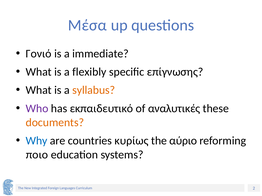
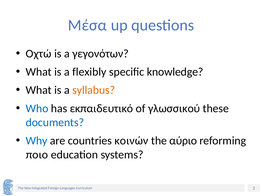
Γονιό: Γονιό -> Οχτώ (39, 54)
immediate: immediate -> γεγονότων (100, 54)
επίγνωσης: επίγνωσης -> knowledge (175, 72)
Who colour: purple -> blue (37, 109)
αναλυτικές: αναλυτικές -> γλωσσικού (174, 109)
documents colour: orange -> blue (55, 123)
κυρίως: κυρίως -> κοινών (131, 141)
